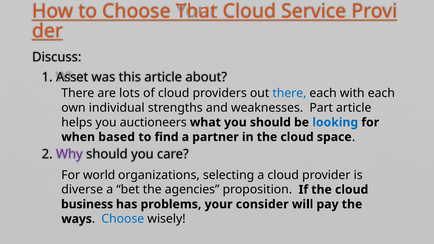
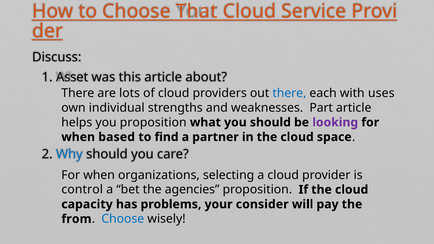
with each: each -> uses (381, 93)
you auctioneers: auctioneers -> proposition (153, 122)
looking colour: blue -> purple (335, 122)
Why colour: purple -> blue (69, 154)
world: world -> when (99, 175)
diverse: diverse -> control (82, 190)
business: business -> capacity (87, 204)
ways: ways -> from (76, 219)
